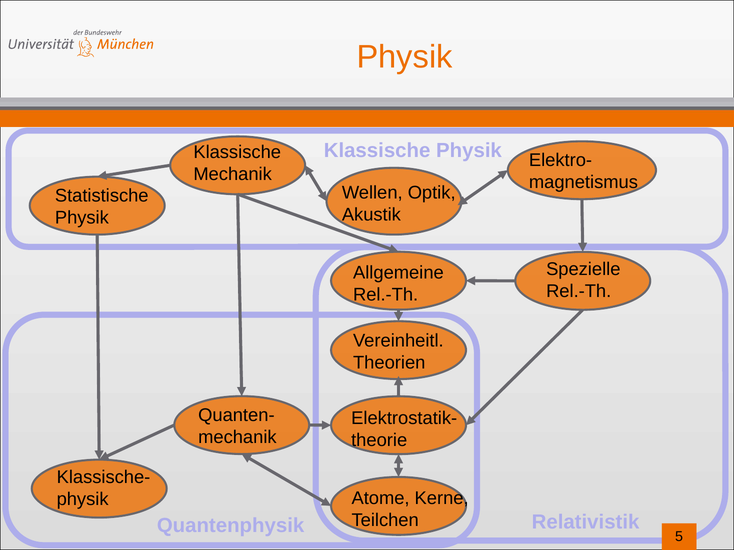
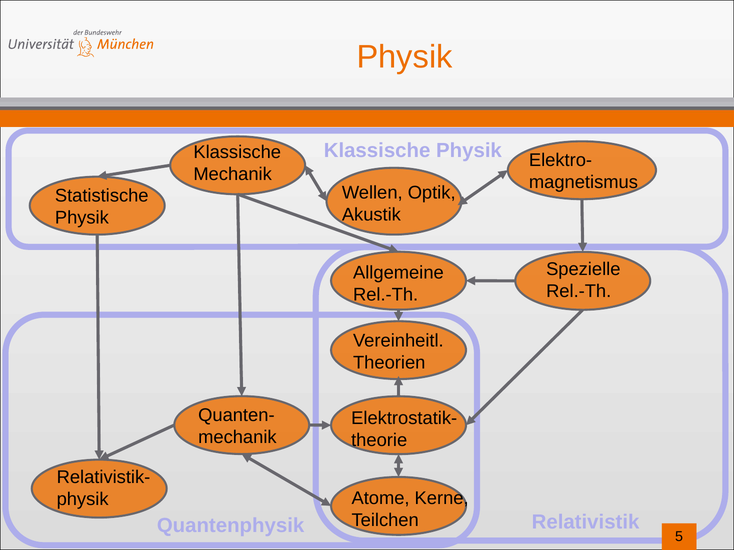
Klassische-: Klassische- -> Relativistik- (103, 477)
